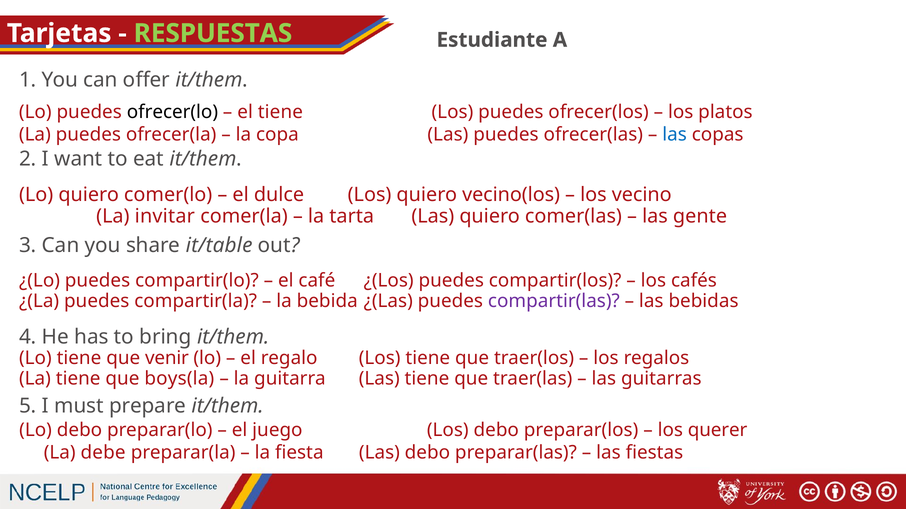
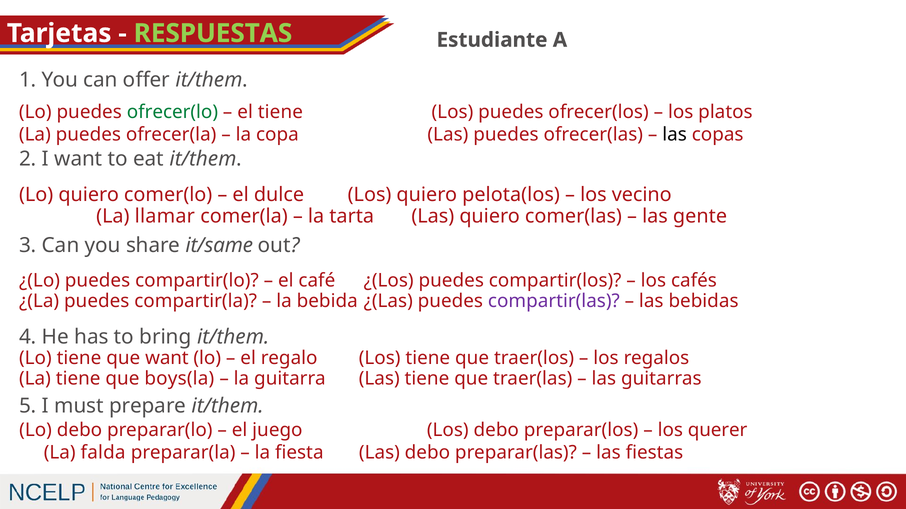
ofrecer(lo colour: black -> green (172, 112)
las colour: blue -> black (675, 135)
vecino(los: vecino(los -> pelota(los (511, 195)
invitar: invitar -> llamar (165, 216)
it/table: it/table -> it/same (219, 246)
que venir: venir -> want (167, 359)
debe: debe -> falda (103, 453)
